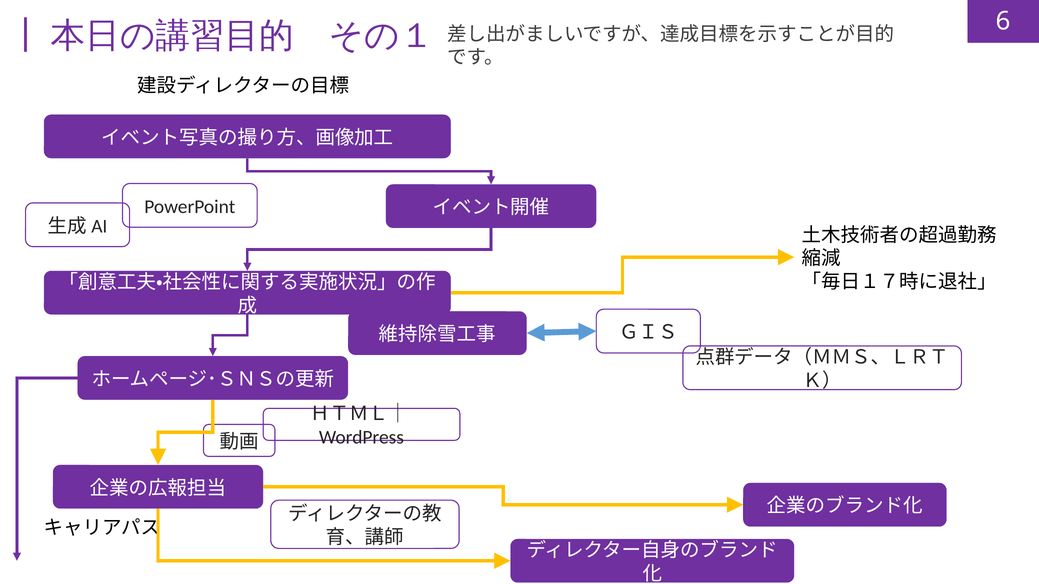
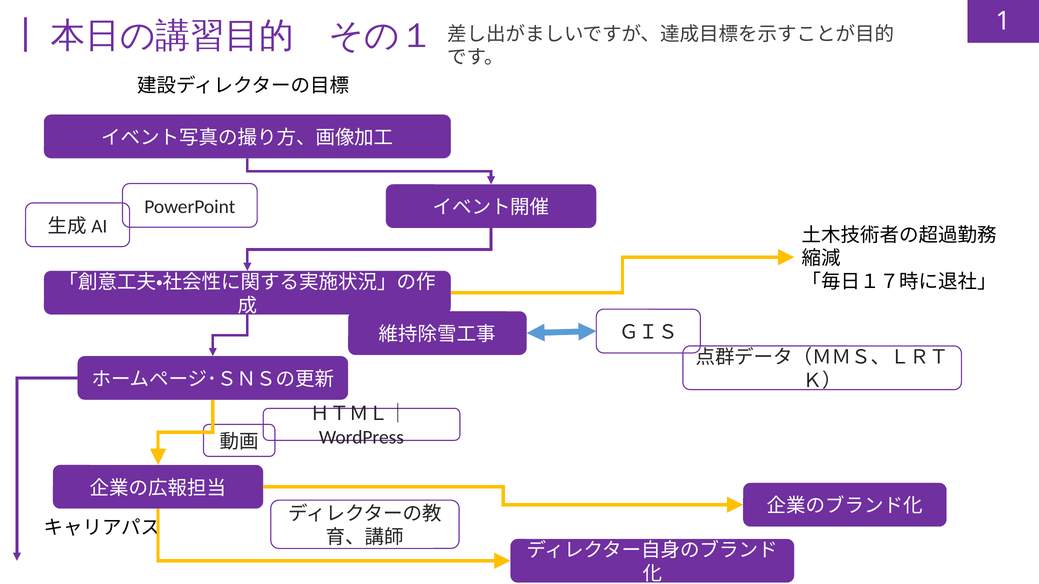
6: 6 -> 1 (1003, 21)
